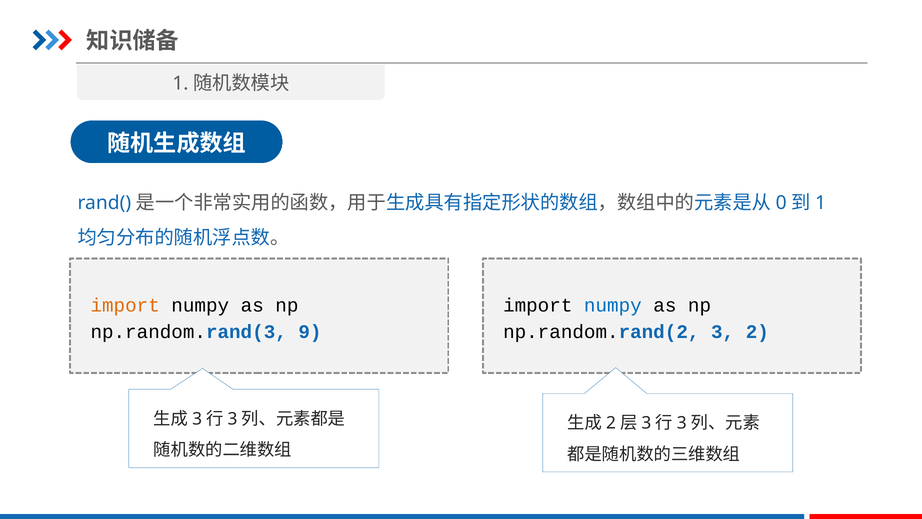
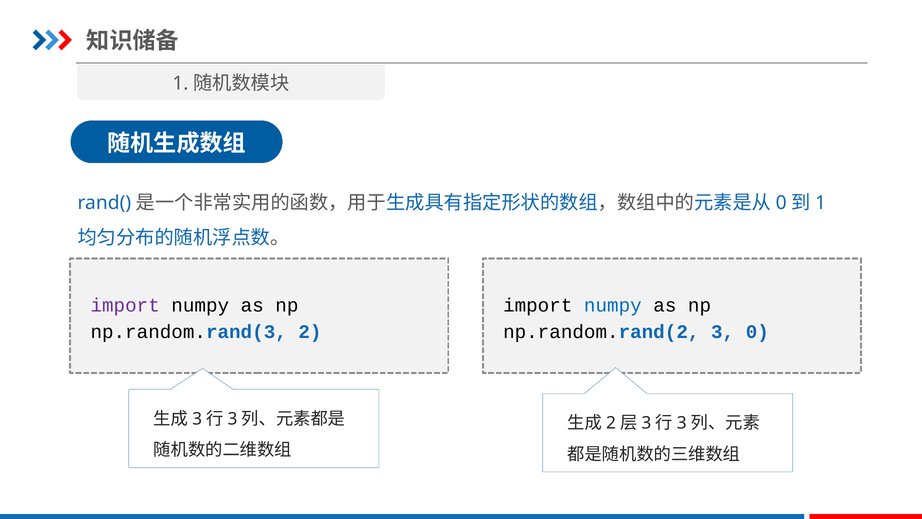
import colour: orange -> purple (125, 305)
9: 9 -> 2 (310, 332)
3 2: 2 -> 0 (757, 332)
